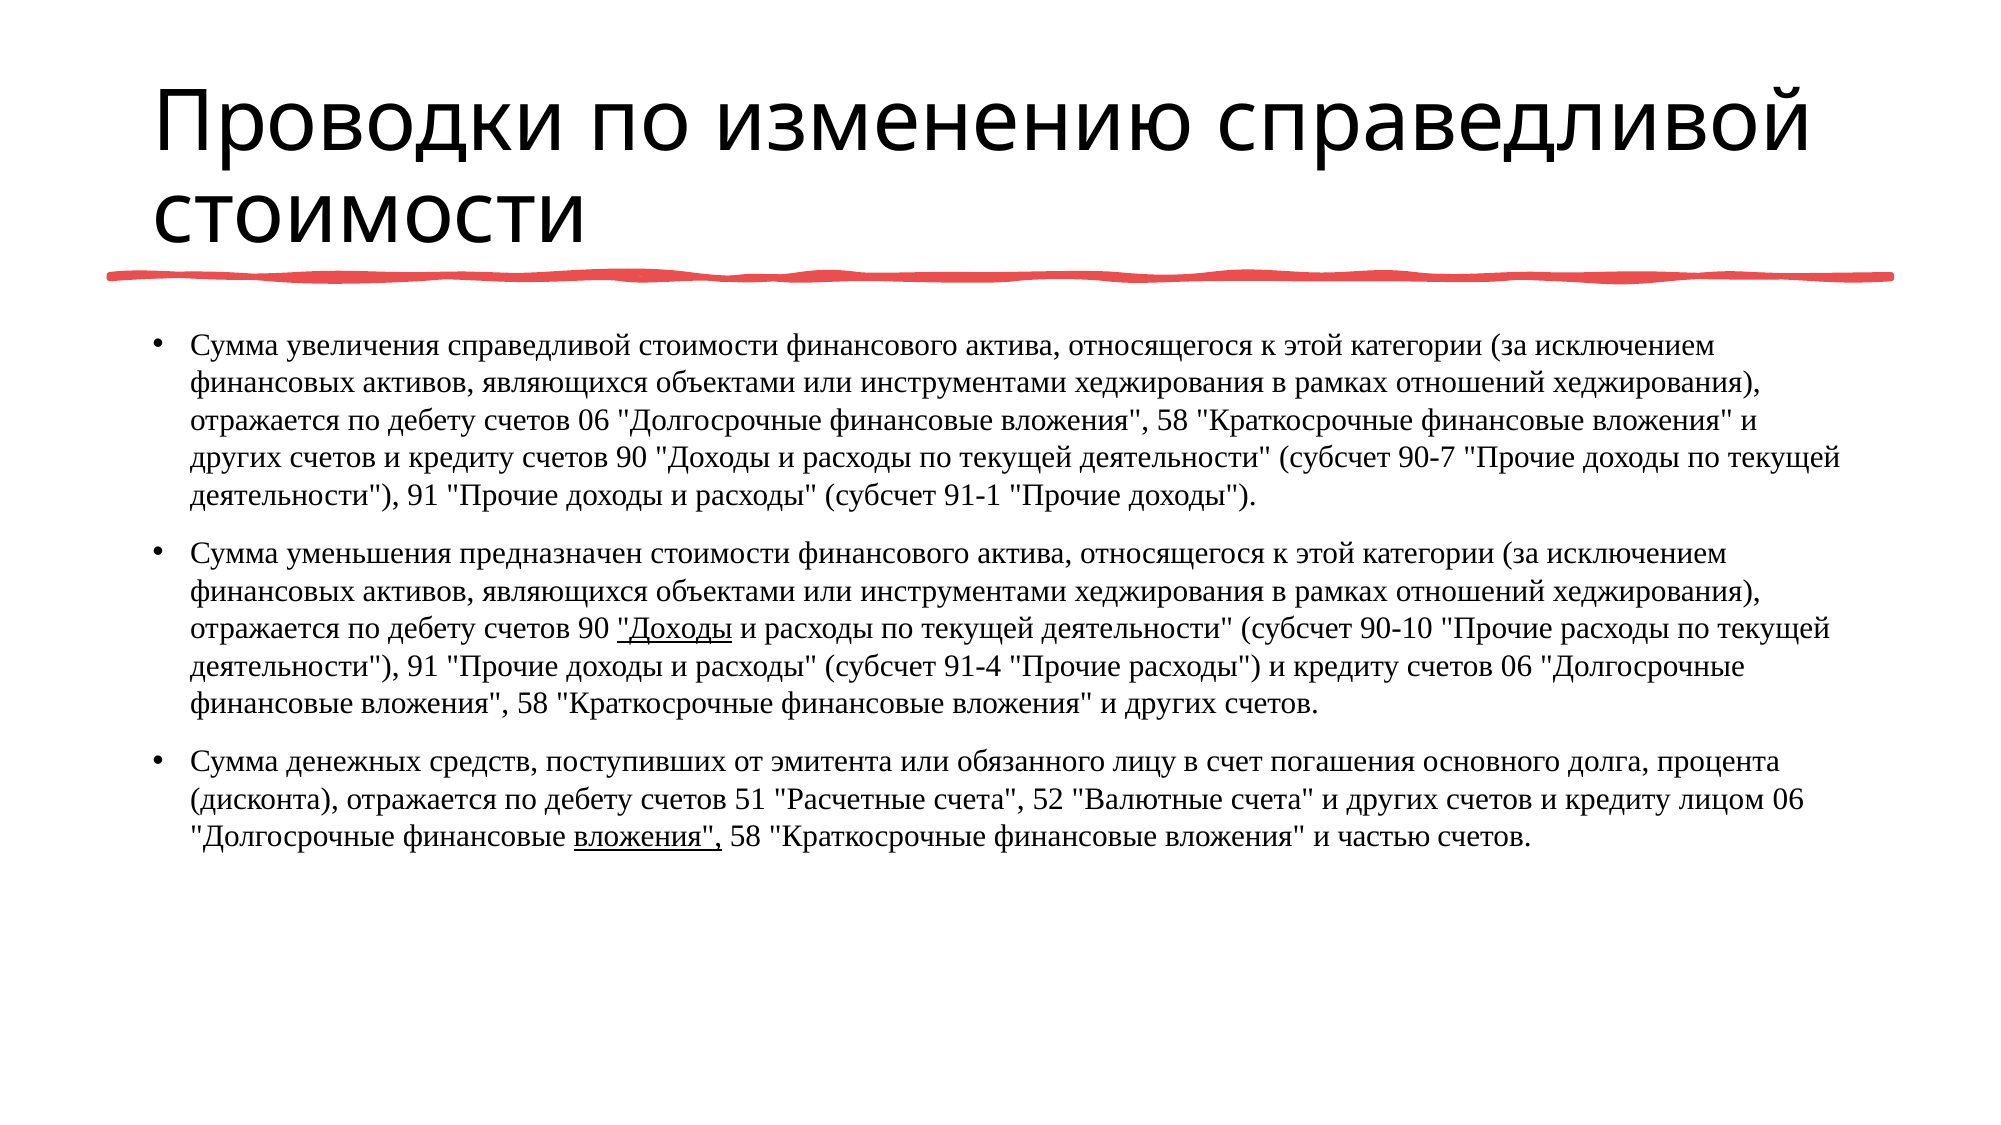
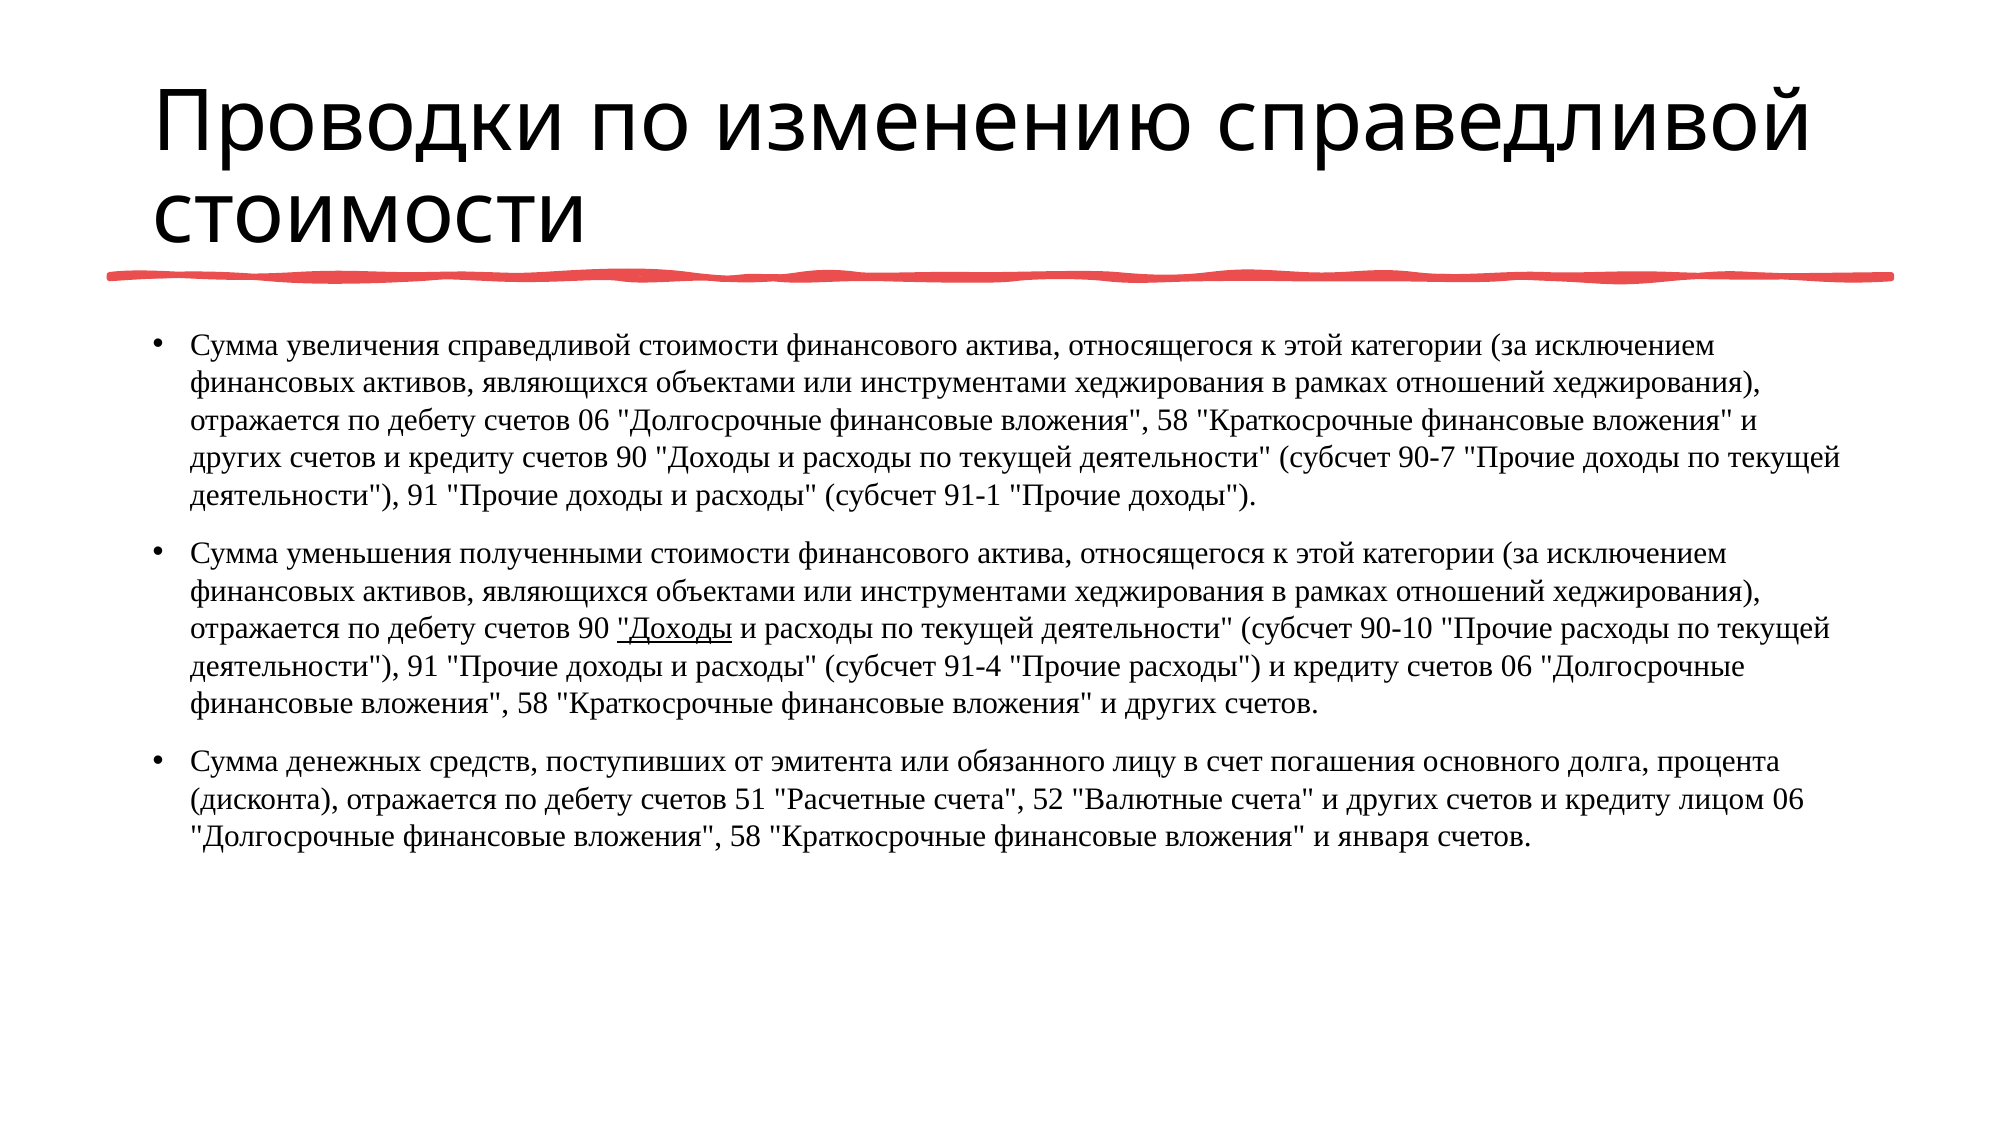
предназначен: предназначен -> полученными (551, 554)
вложения underline: present -> none (648, 837)
частью: частью -> января (1384, 837)
